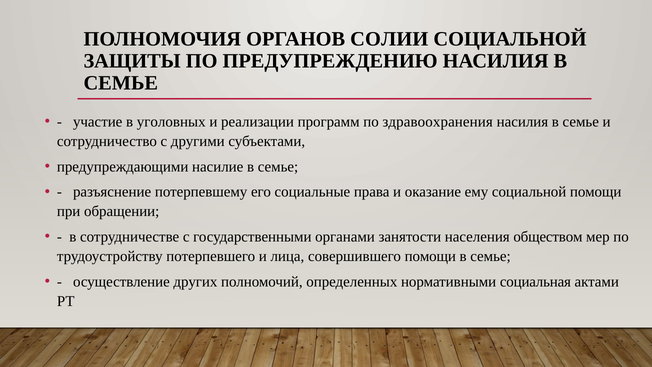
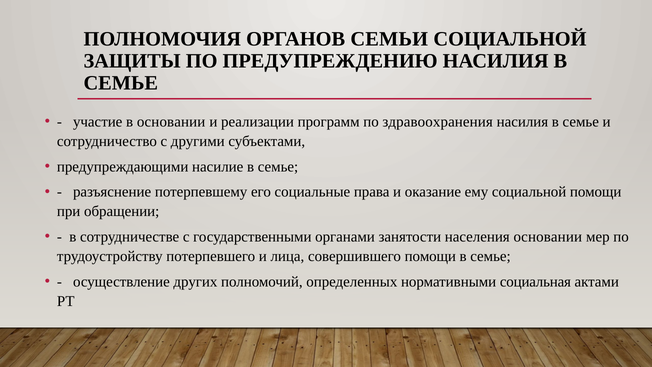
СОЛИИ: СОЛИИ -> СЕМЬИ (389, 39)
в уголовных: уголовных -> основании (171, 122)
населения обществом: обществом -> основании (548, 237)
